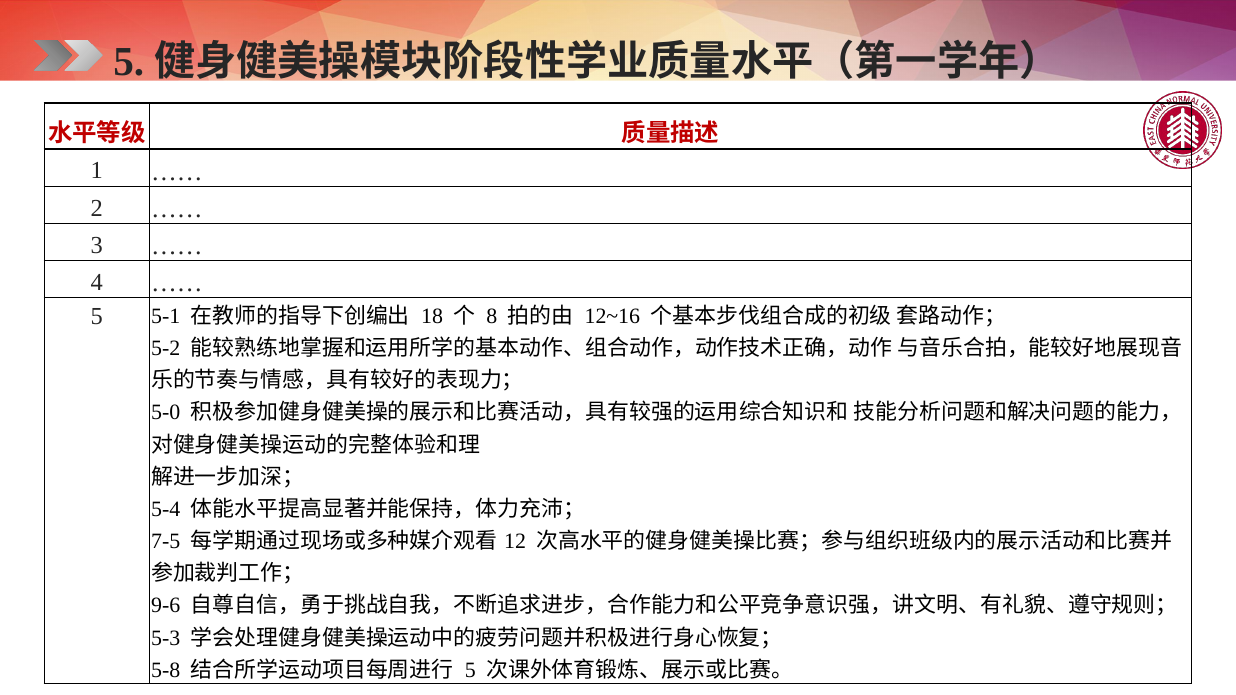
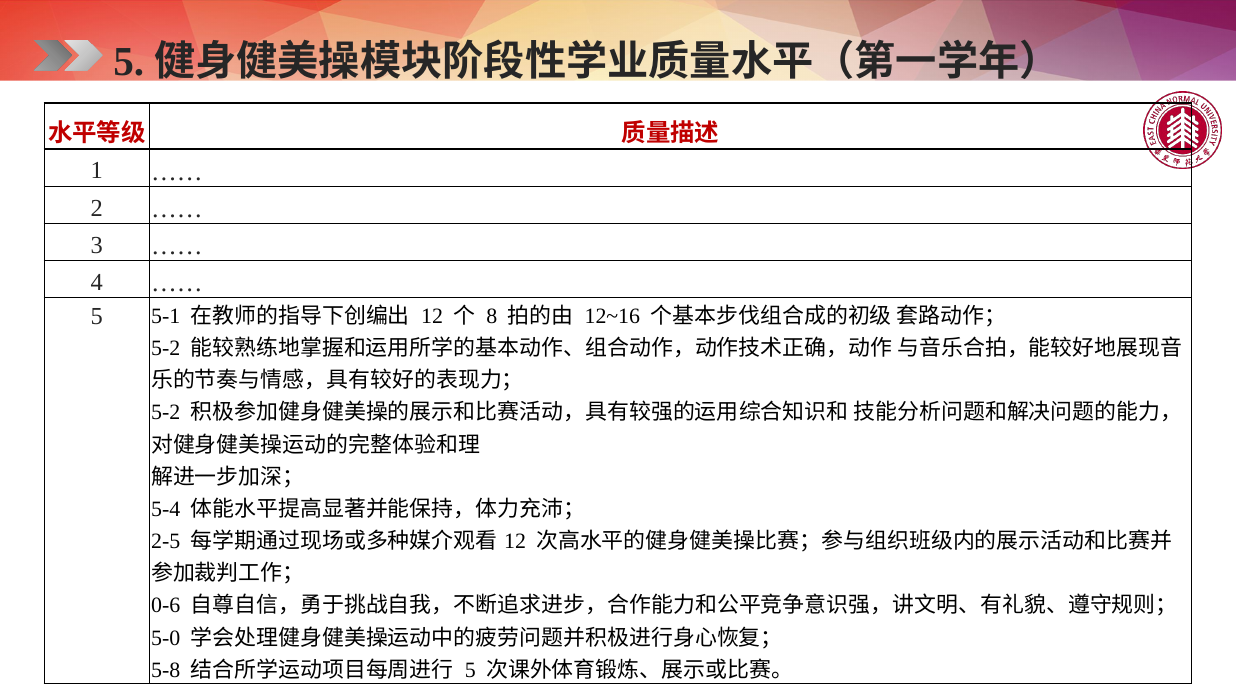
18: 18 -> 12 (432, 316)
5-0: 5-0 -> 5-2 (166, 413)
7-5: 7-5 -> 2-5 (166, 542)
9-6: 9-6 -> 0-6 (166, 606)
5-3: 5-3 -> 5-0 (166, 638)
